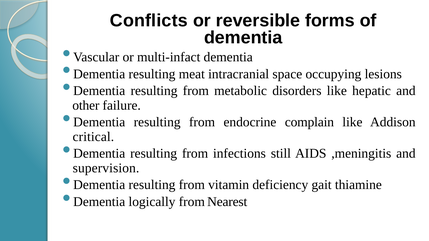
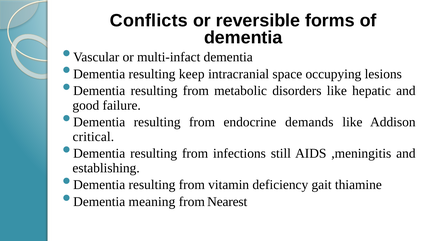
meat: meat -> keep (192, 74)
other: other -> good (86, 105)
complain: complain -> demands (309, 122)
supervision: supervision -> establishing (106, 168)
logically: logically -> meaning (152, 202)
